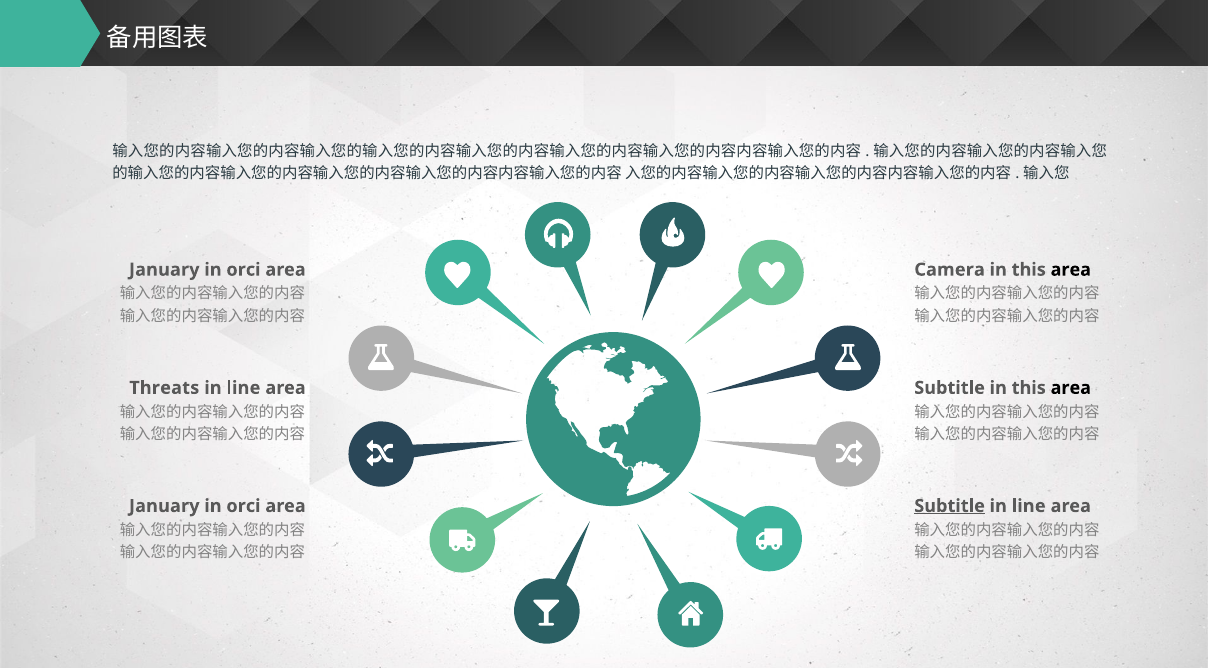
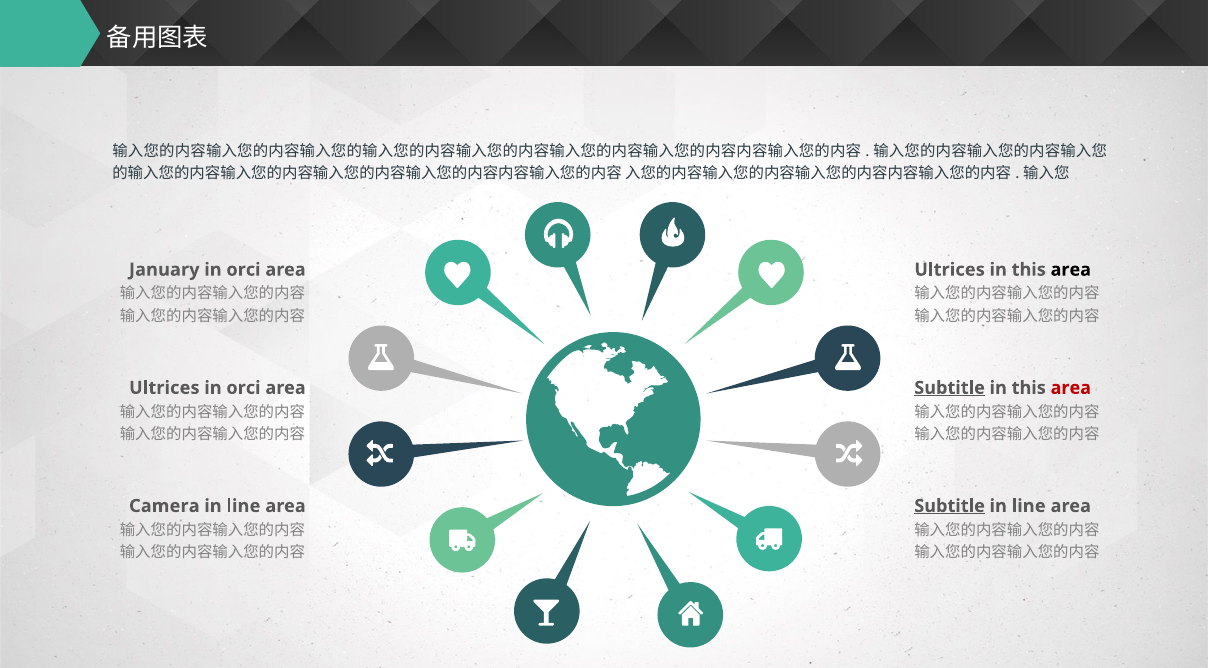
Camera: Camera -> Ultrices (950, 270)
Threats: Threats -> Ultrices (164, 388)
line: line -> orci (243, 388)
Subtitle underline: none -> present (950, 388)
area colour: black -> red (1071, 388)
January: January -> Camera (164, 506)
orci: orci -> line (243, 506)
